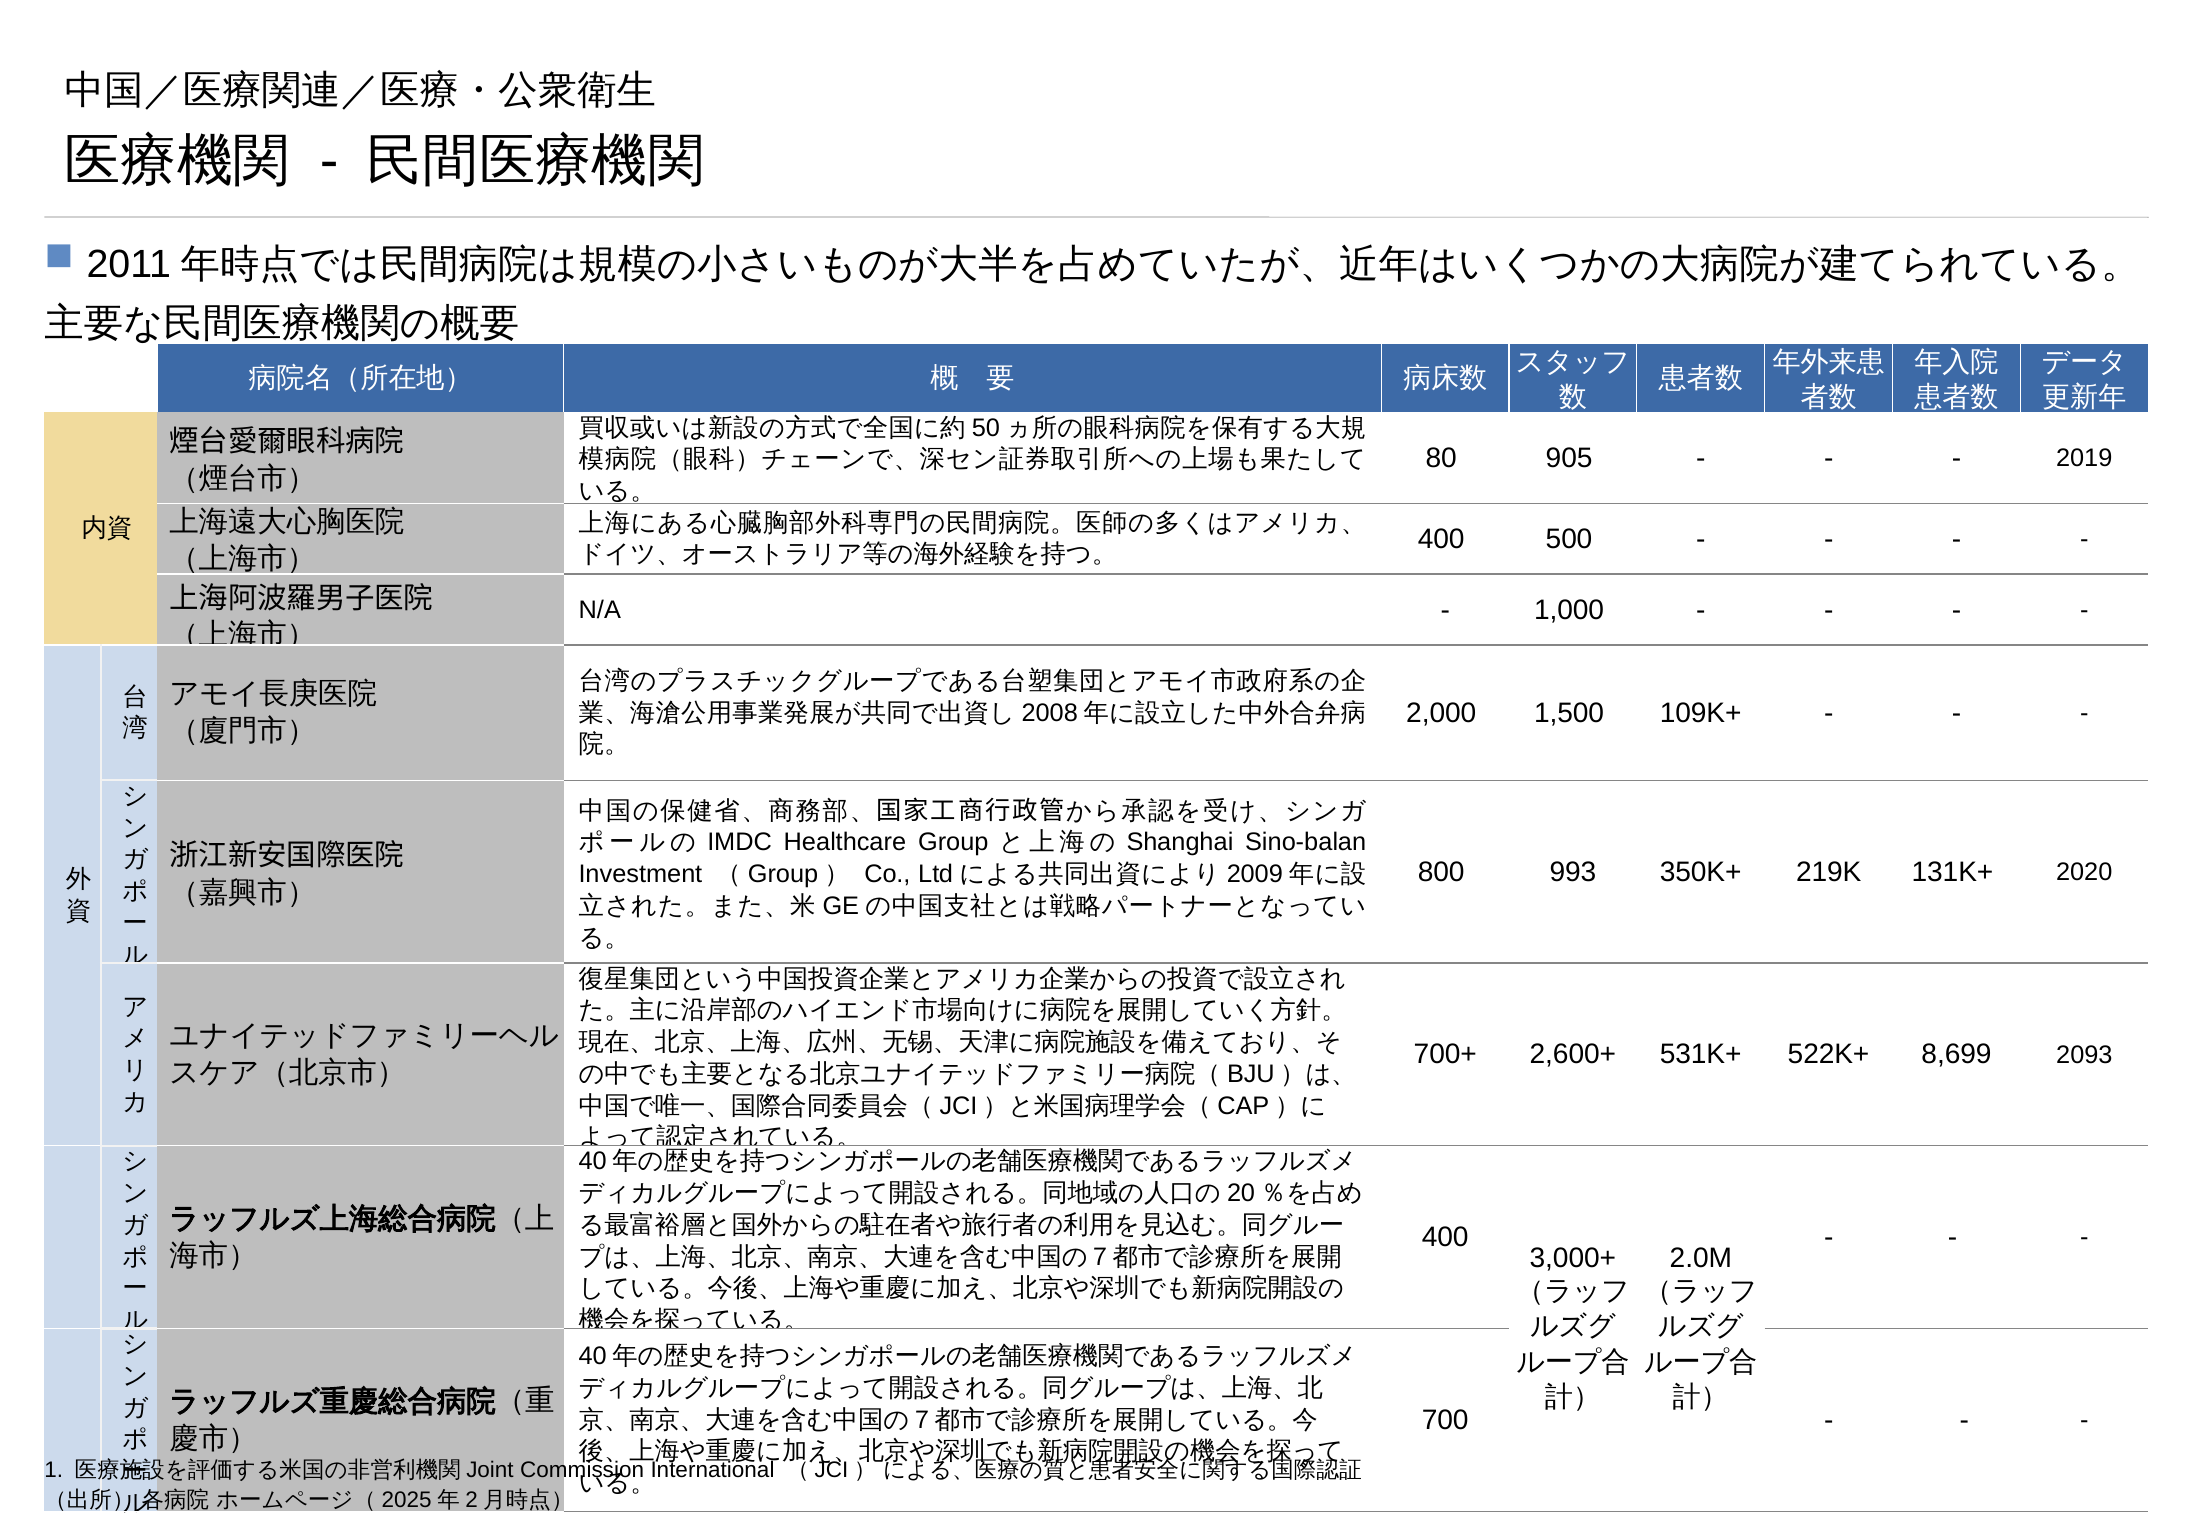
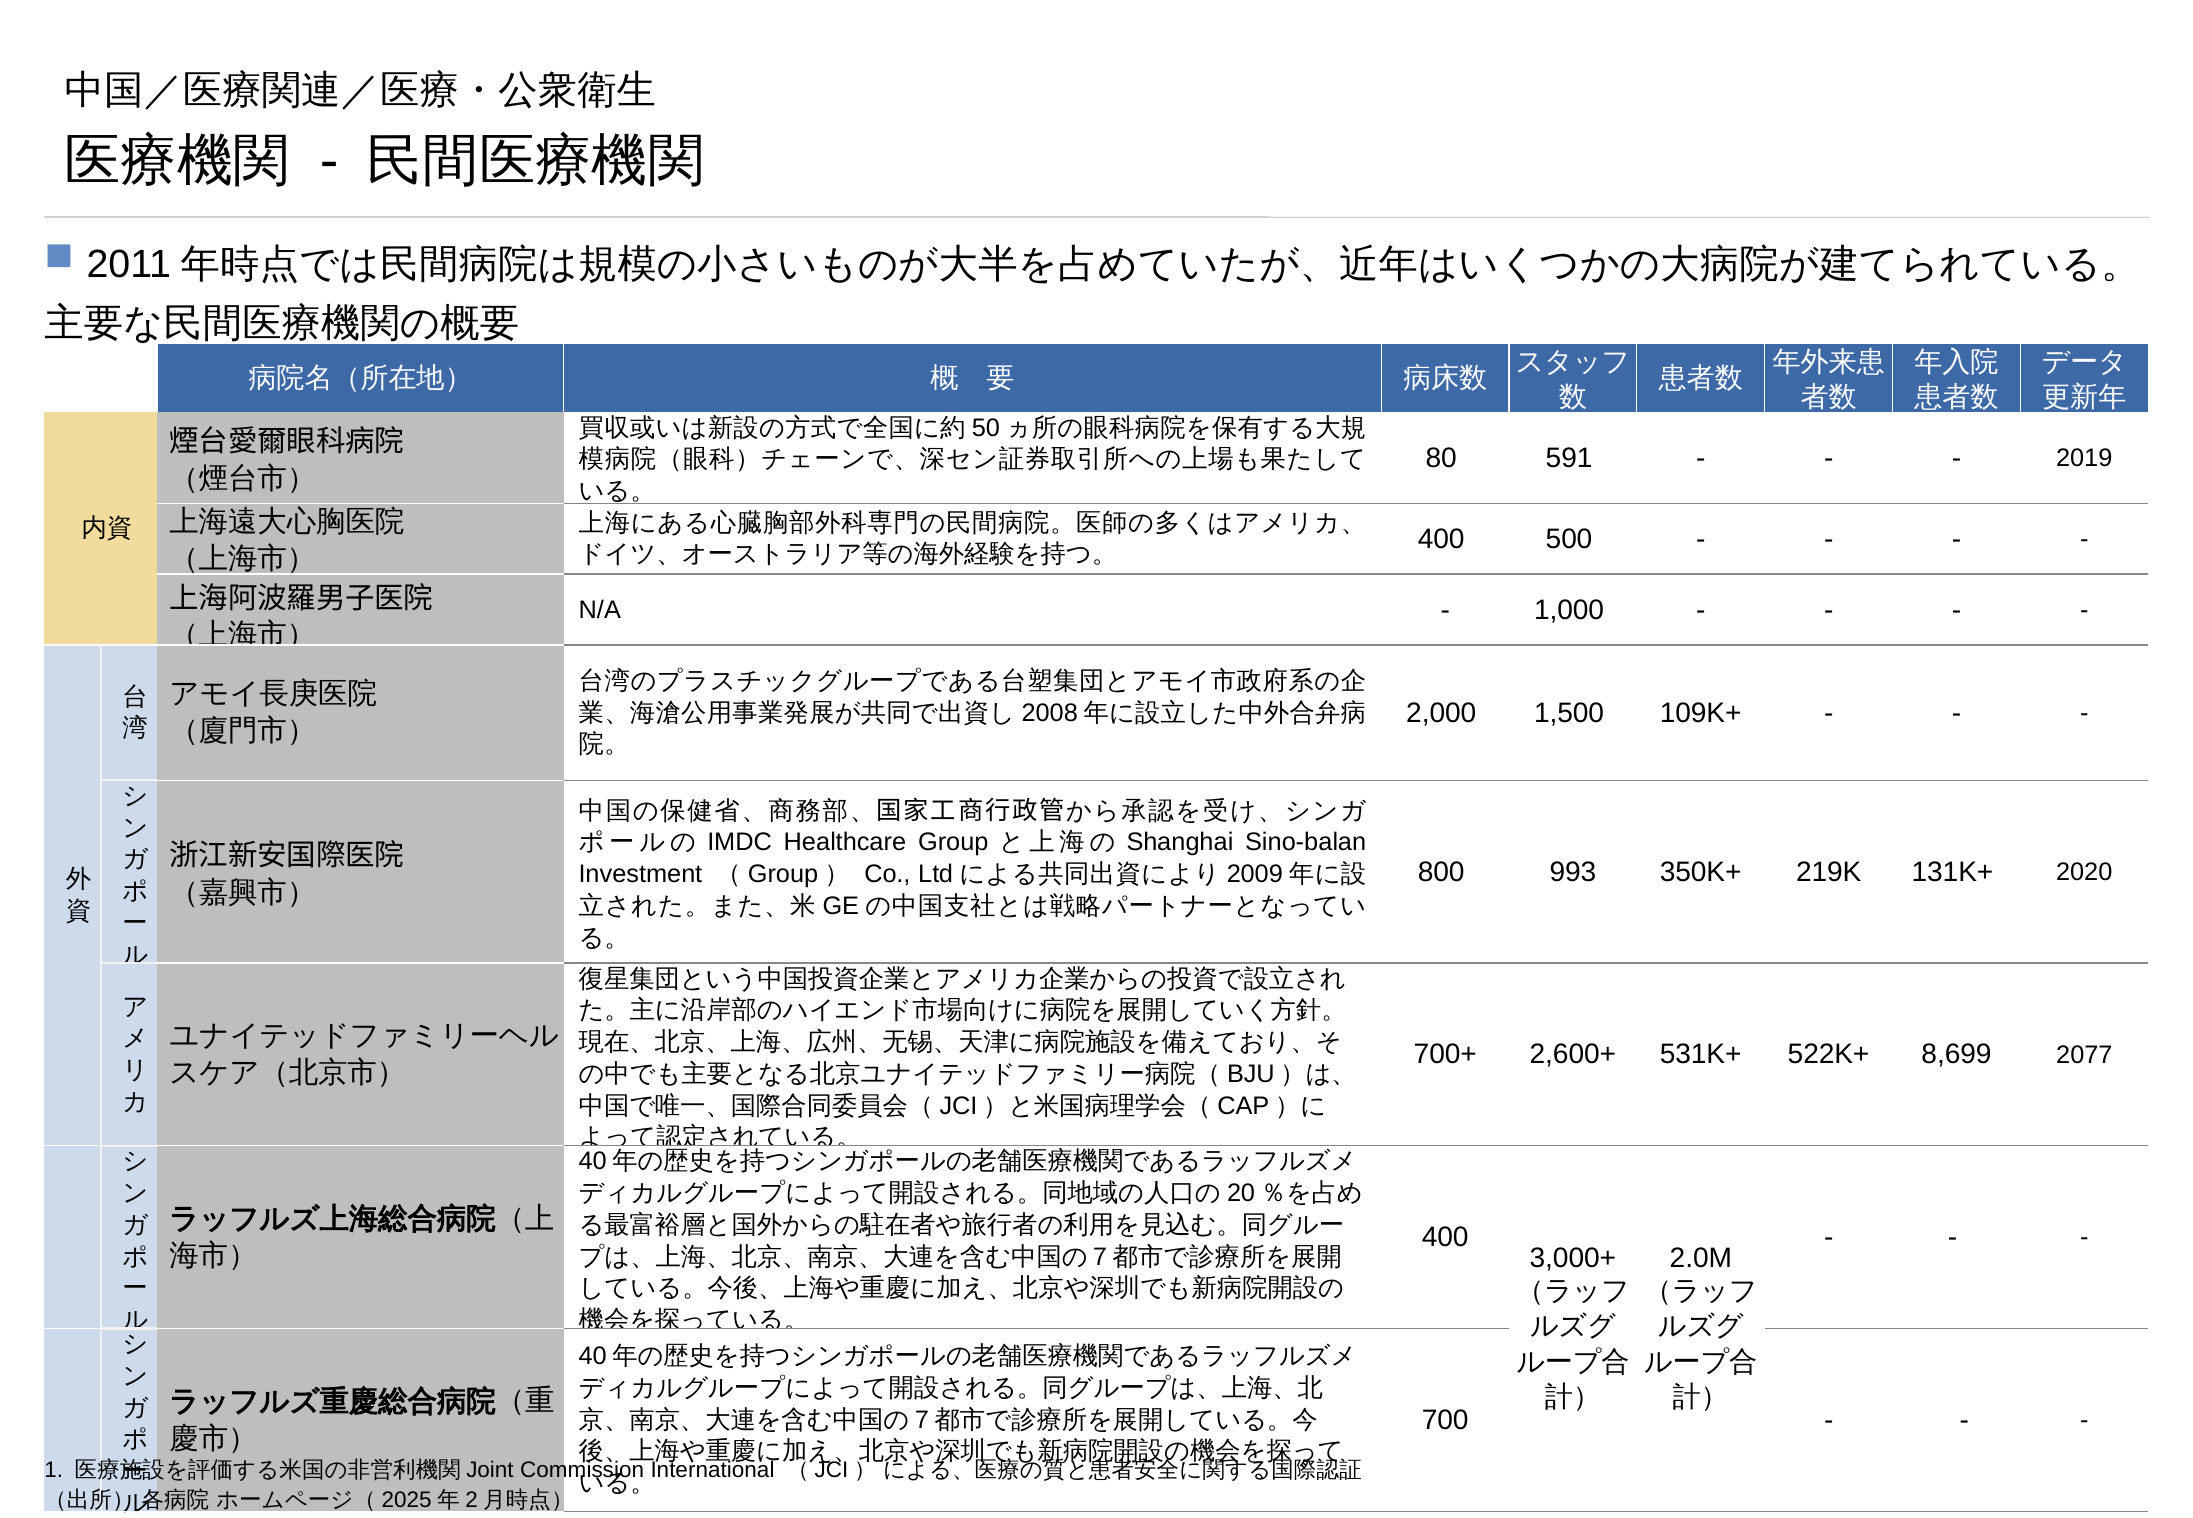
905: 905 -> 591 (1569, 458)
2093: 2093 -> 2077 (2084, 1055)
